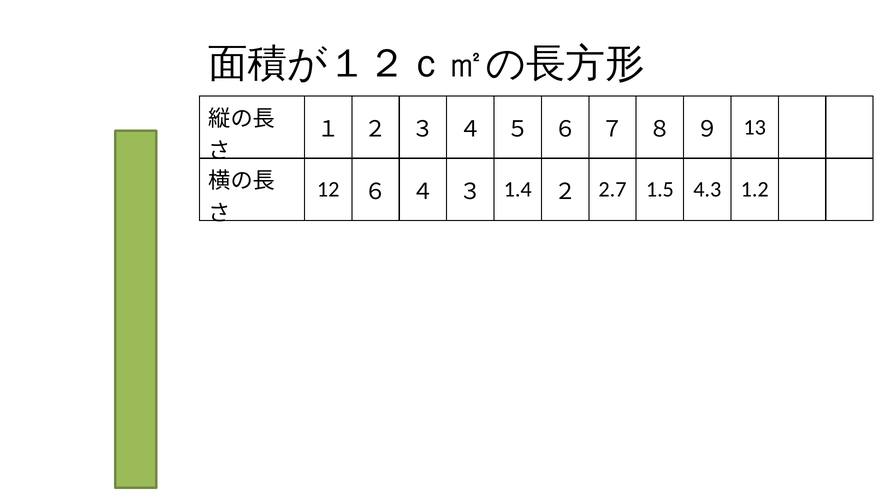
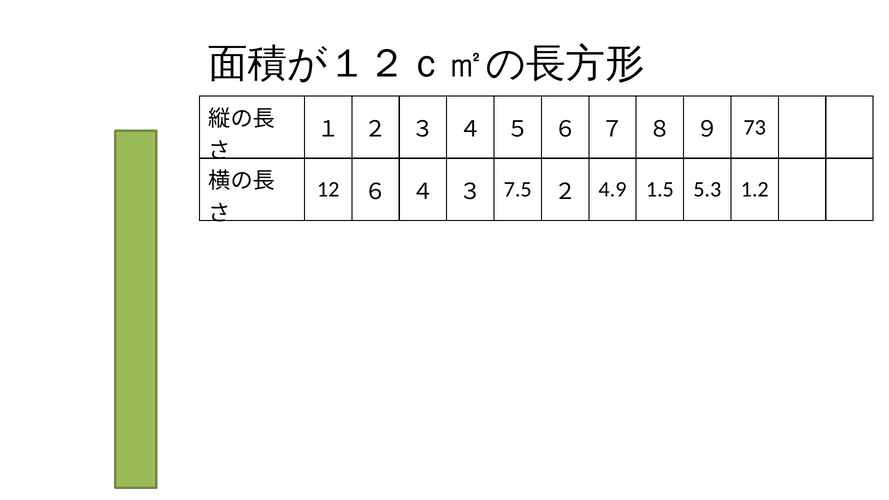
13: 13 -> 73 (755, 127)
1.4: 1.4 -> 7.5 (518, 190)
2.7: 2.7 -> 4.9 (613, 190)
4.3: 4.3 -> 5.3 (707, 190)
